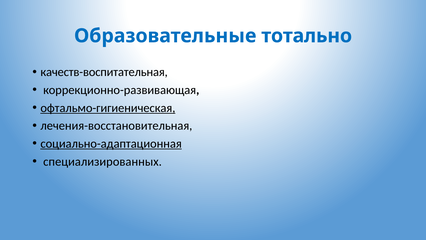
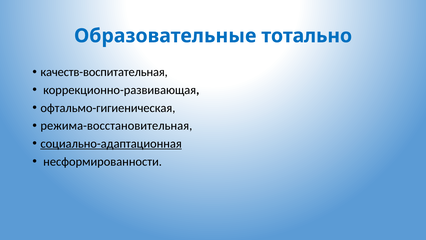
офтальмо-гигиеническая underline: present -> none (108, 108)
лечения-восстановительная: лечения-восстановительная -> режима-восстановительная (116, 126)
специализированных: специализированных -> несформированности (103, 161)
